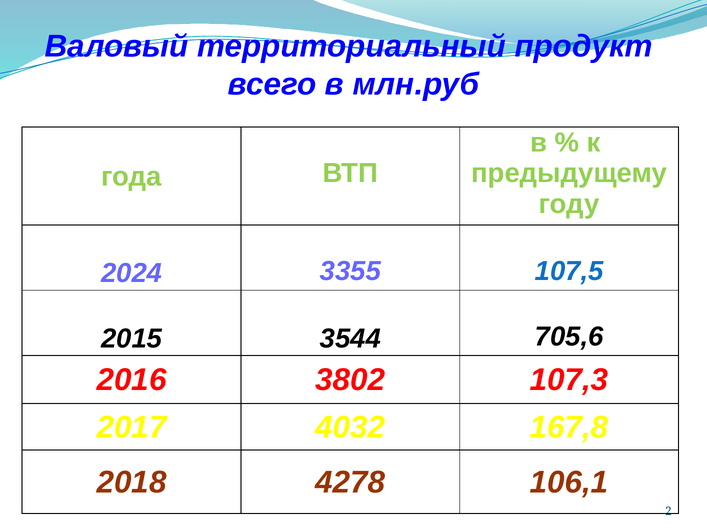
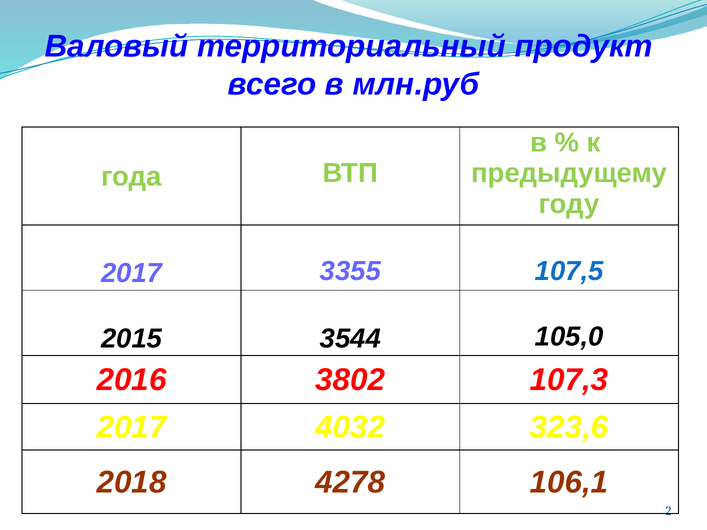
2024: 2024 -> 2017 (132, 274)
705,6: 705,6 -> 105,0 (569, 337)
167,8: 167,8 -> 323,6 (569, 427)
